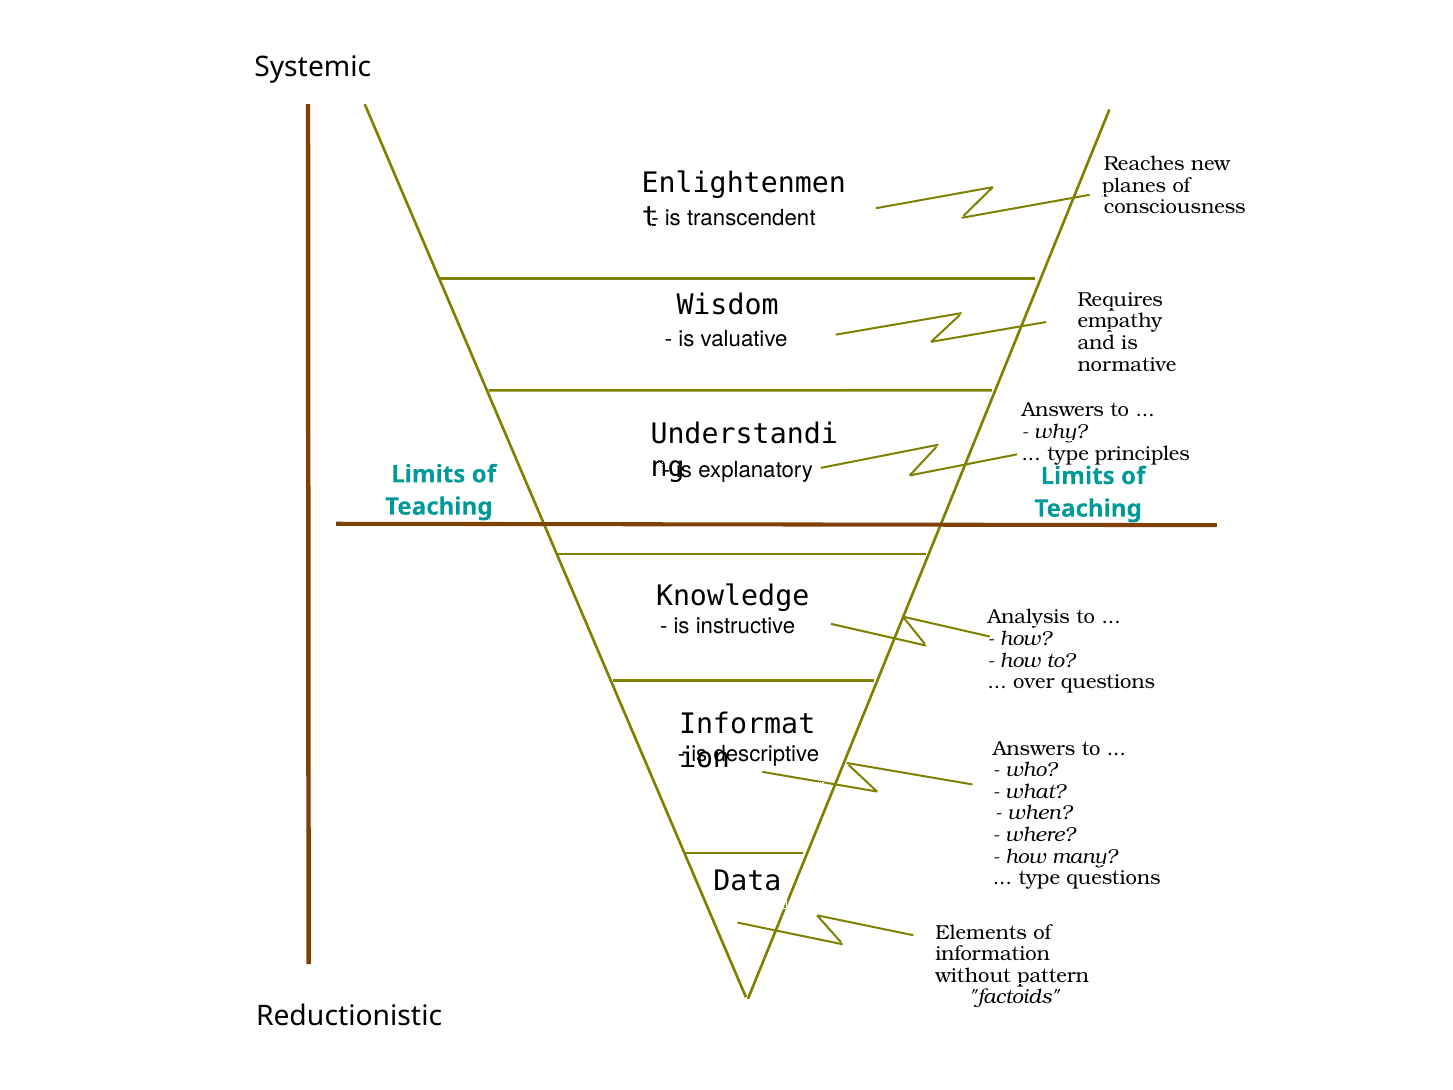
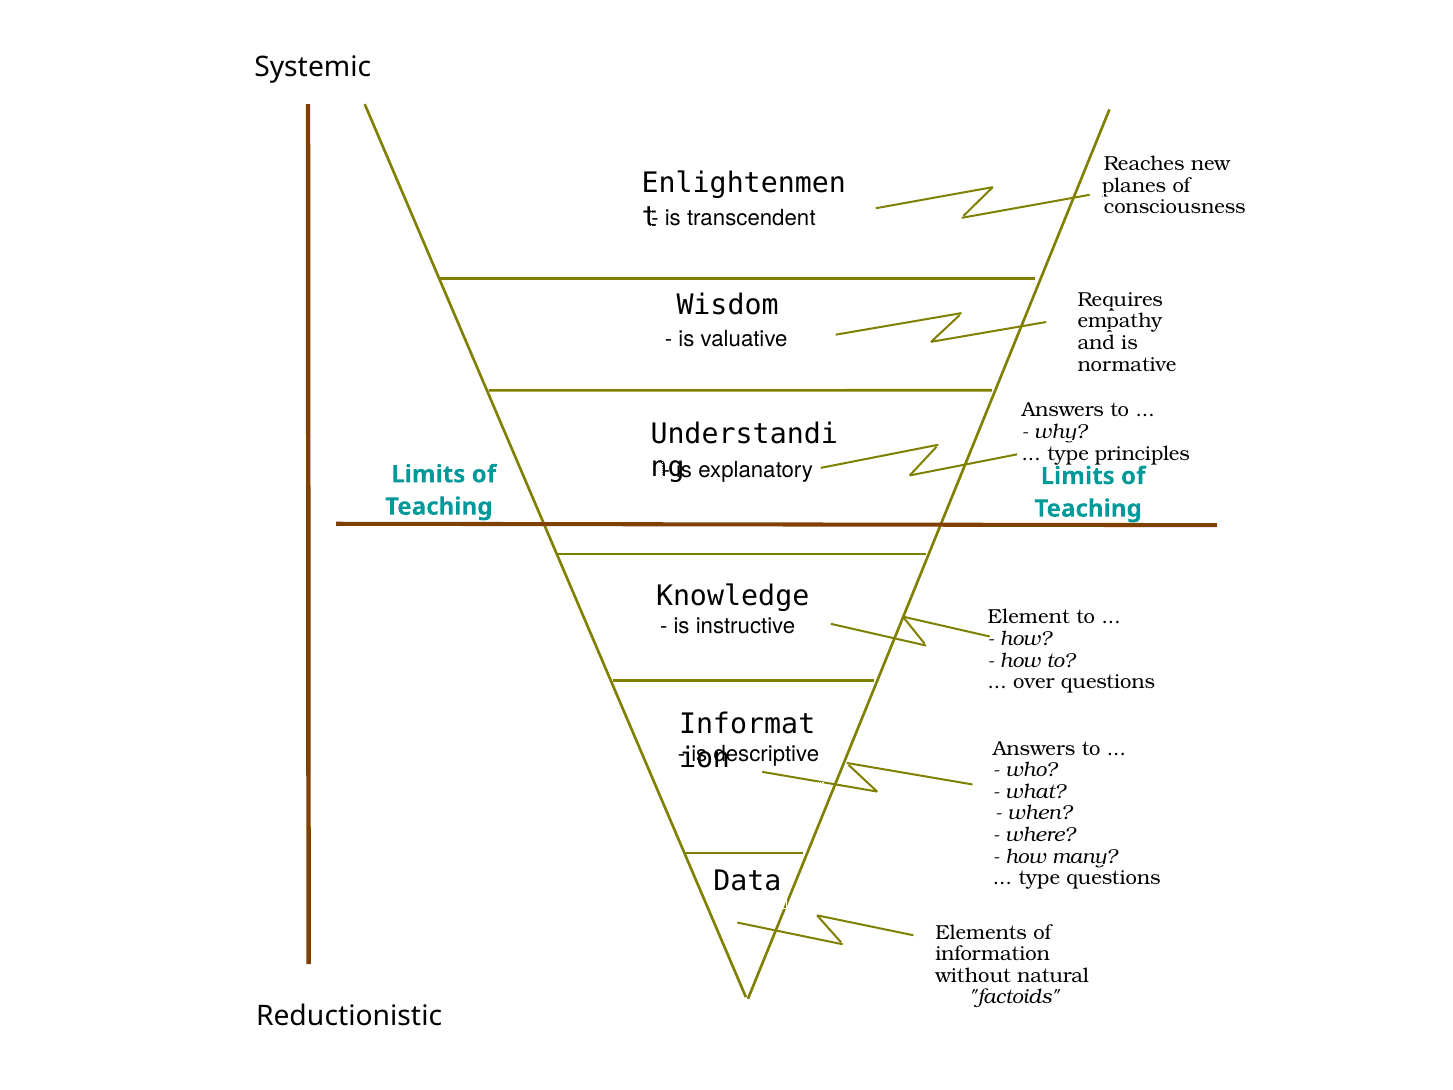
Analysis: Analysis -> Element (1029, 617)
pattern: pattern -> natural (1053, 975)
